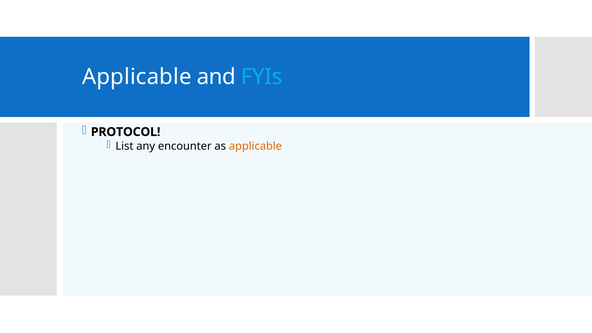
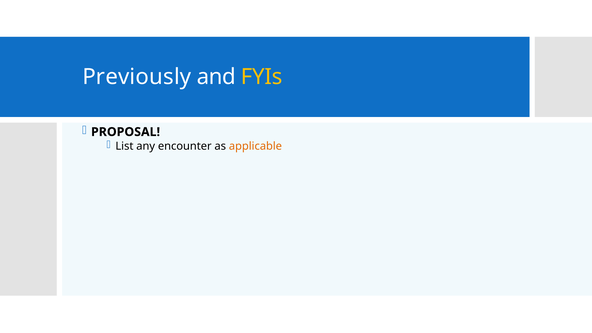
Applicable: Applicable -> Previously (137, 77)
FYIs colour: light blue -> yellow (262, 77)
PROTOCOL: PROTOCOL -> PROPOSAL (126, 132)
